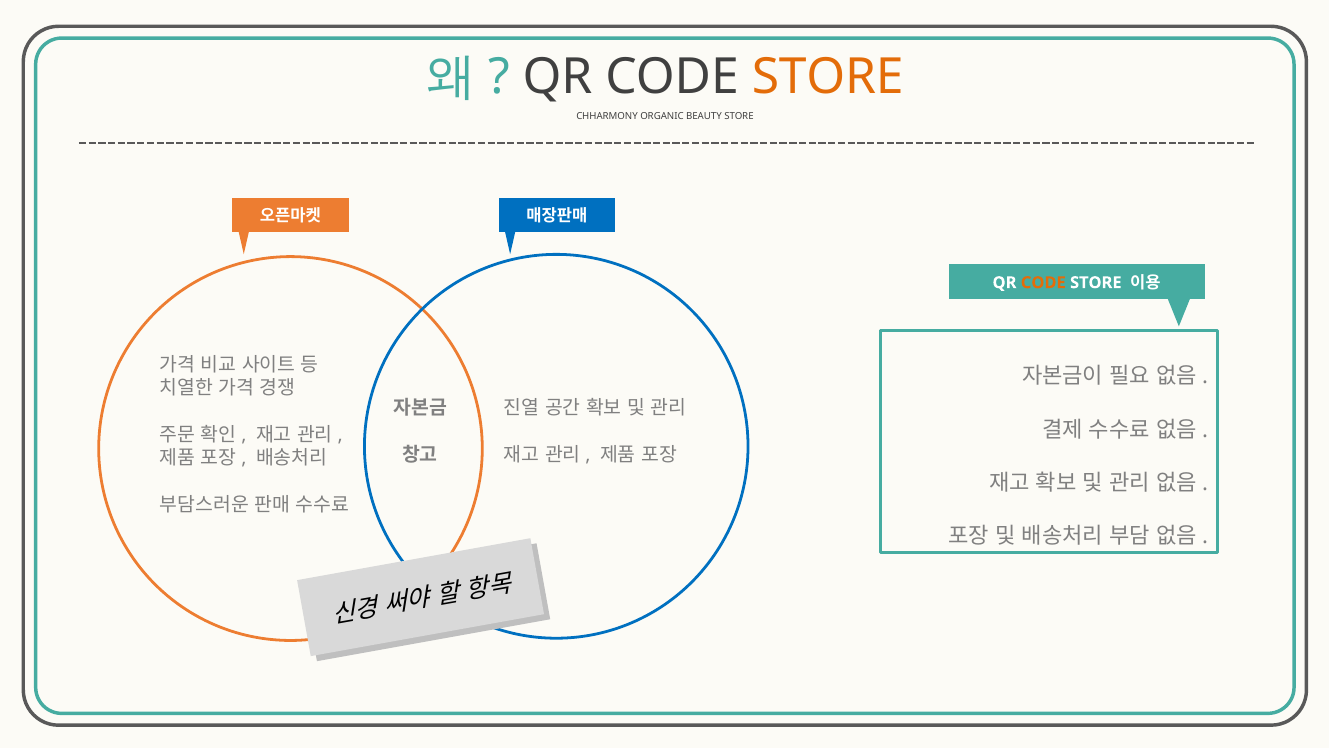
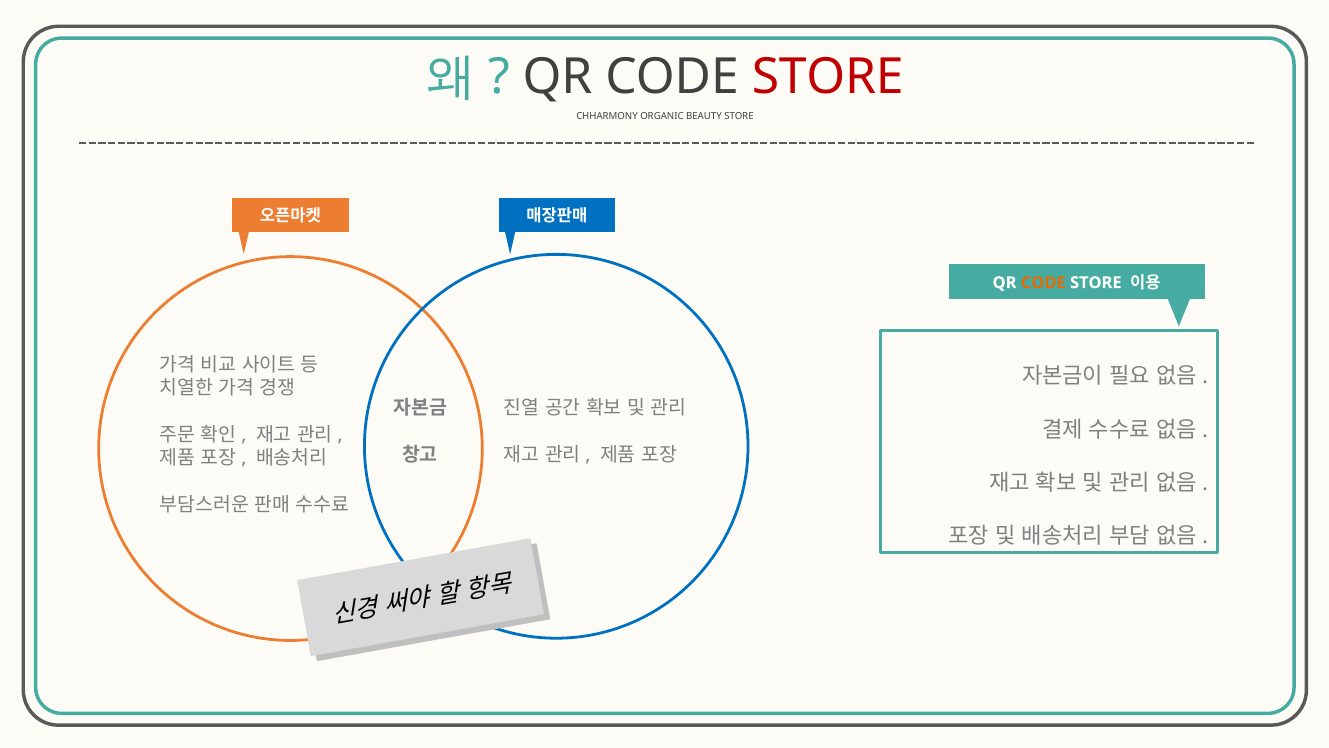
STORE colour: orange -> red (828, 77)
